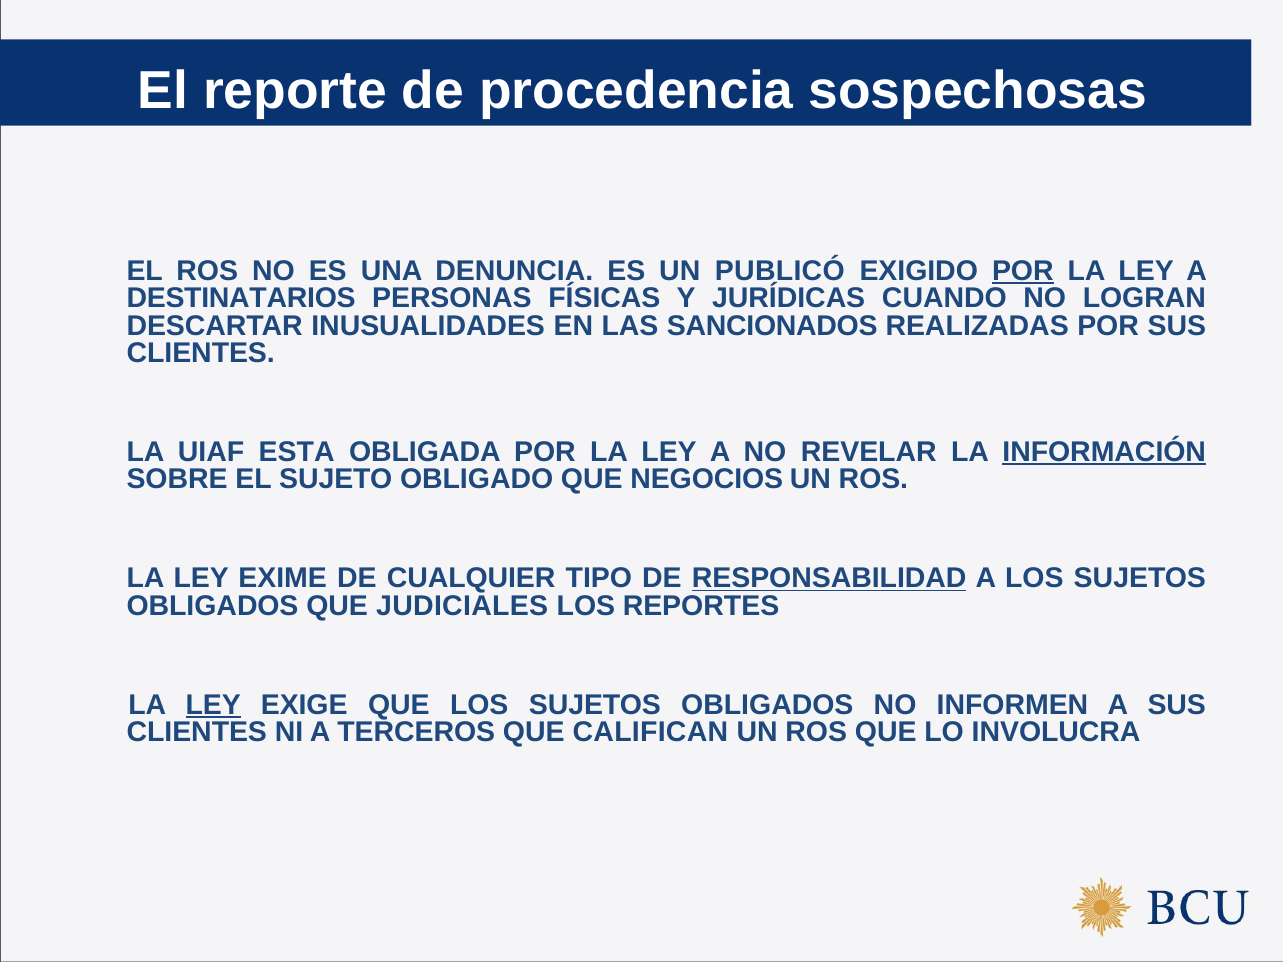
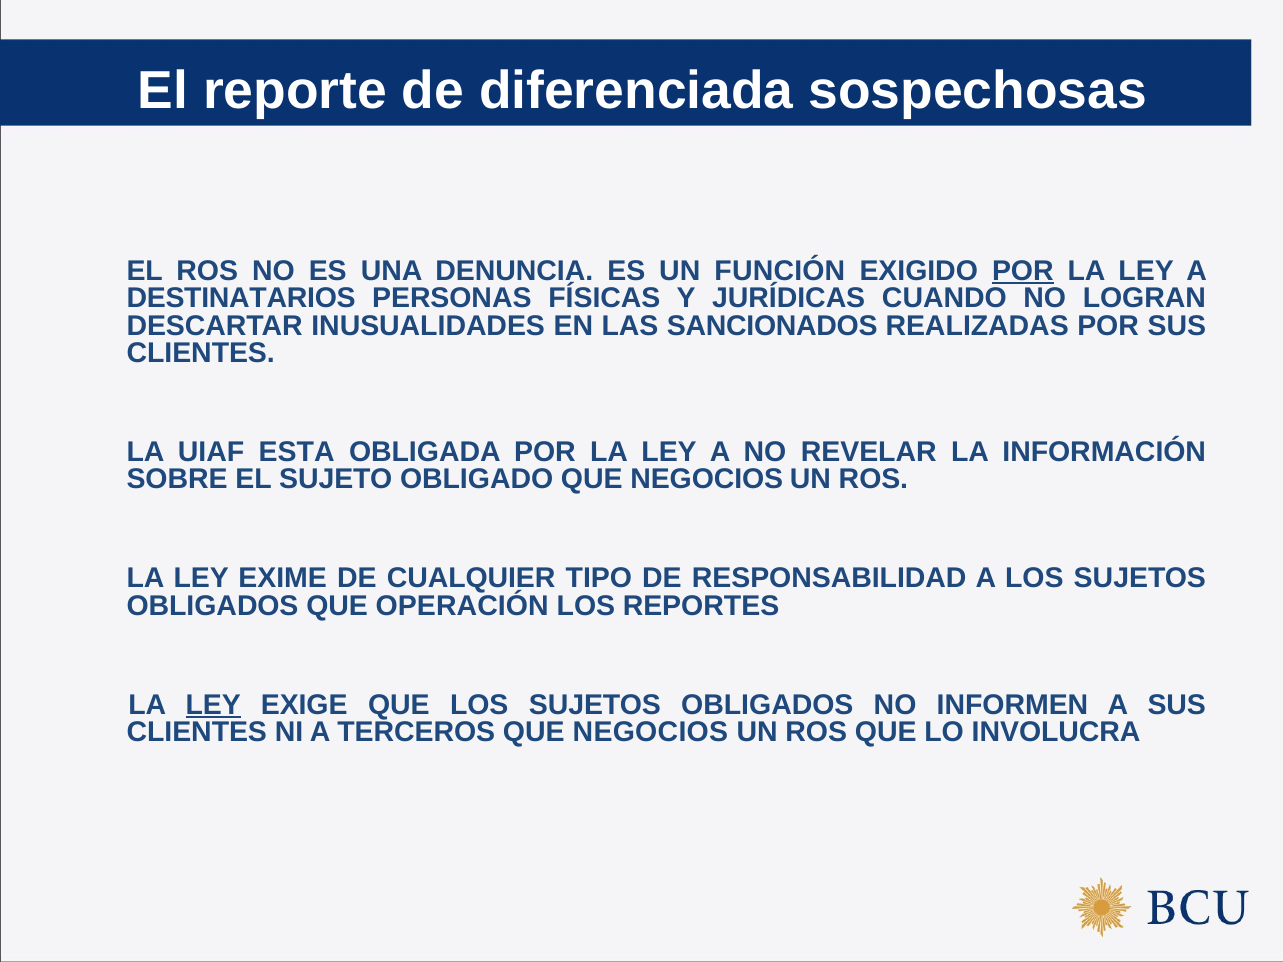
procedencia: procedencia -> diferenciada (636, 91)
PUBLICÓ: PUBLICÓ -> FUNCIÓN (780, 271)
INFORMACIÓN underline: present -> none (1104, 452)
RESPONSABILIDAD underline: present -> none (829, 578)
JUDICIALES: JUDICIALES -> OPERACIÓN (462, 606)
TERCEROS QUE CALIFICAN: CALIFICAN -> NEGOCIOS (650, 732)
